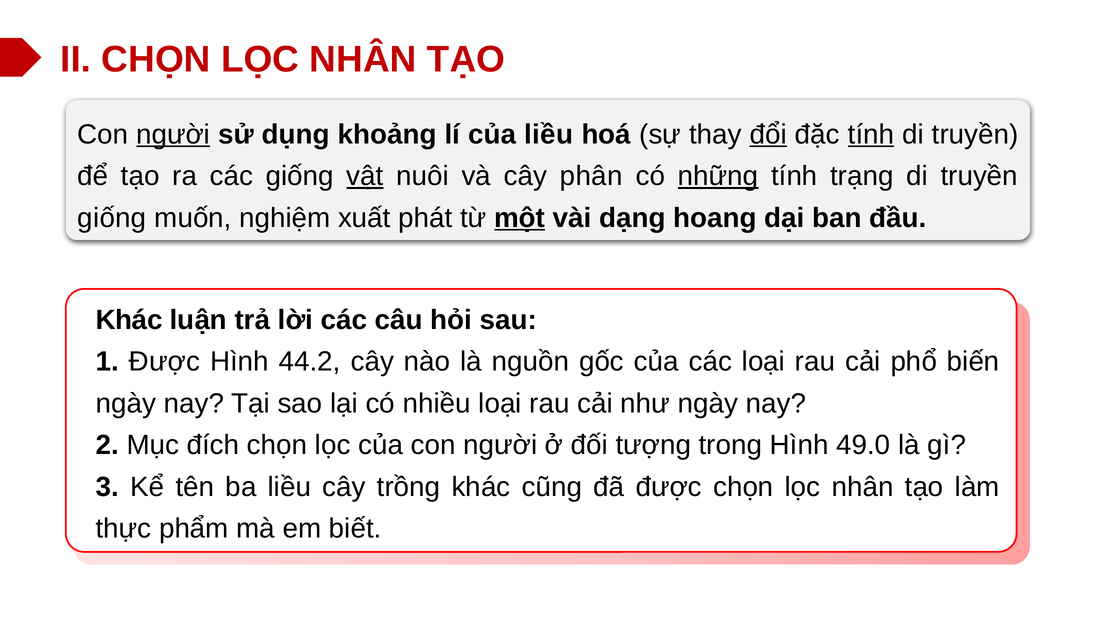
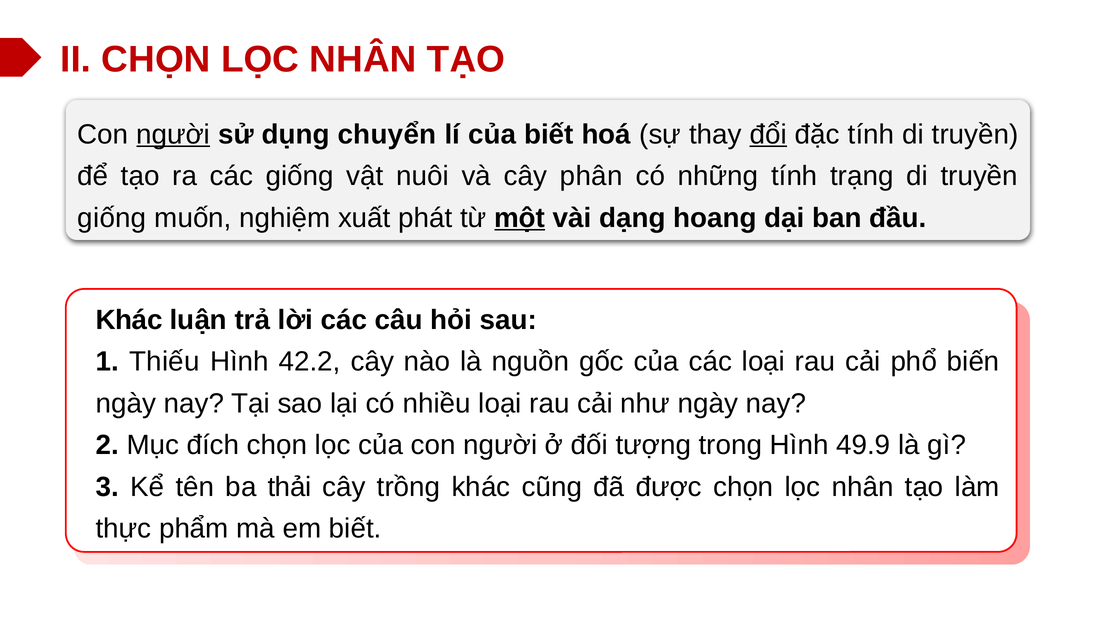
khoảng: khoảng -> chuyển (387, 134)
của liều: liều -> biết (549, 134)
tính underline: present -> none (871, 134)
vật underline: present -> none (365, 176)
những underline: present -> none (718, 176)
1 Được: Được -> Thiếu (164, 361)
44.2: 44.2 -> 42.2 (310, 361)
49.0: 49.0 -> 49.9 (863, 445)
ba liều: liều -> thải (289, 487)
